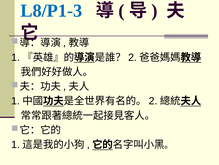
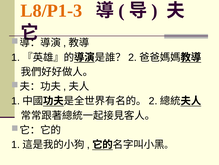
L8/P1-3 colour: blue -> orange (51, 11)
